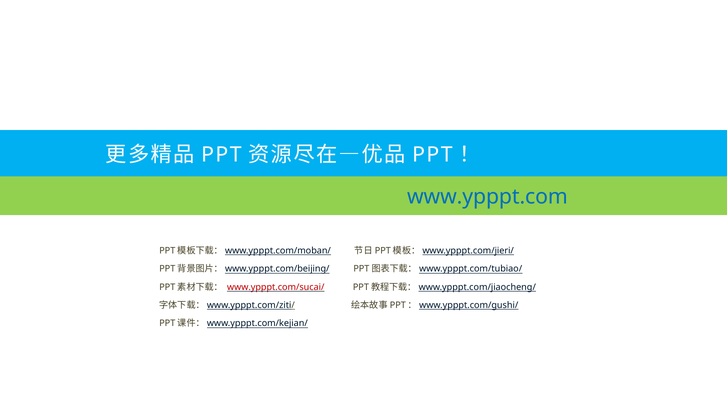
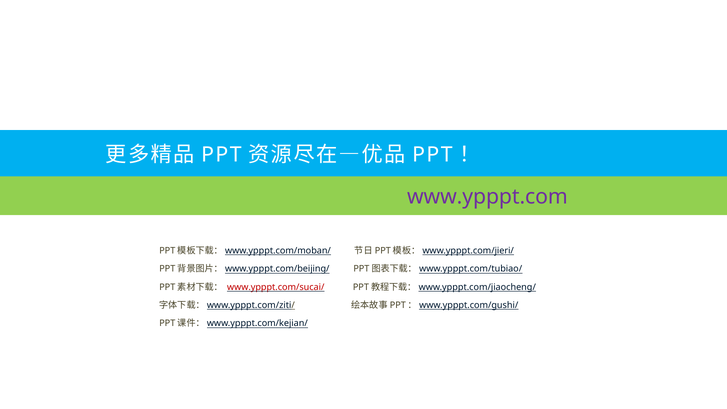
www.ypppt.com colour: blue -> purple (487, 197)
